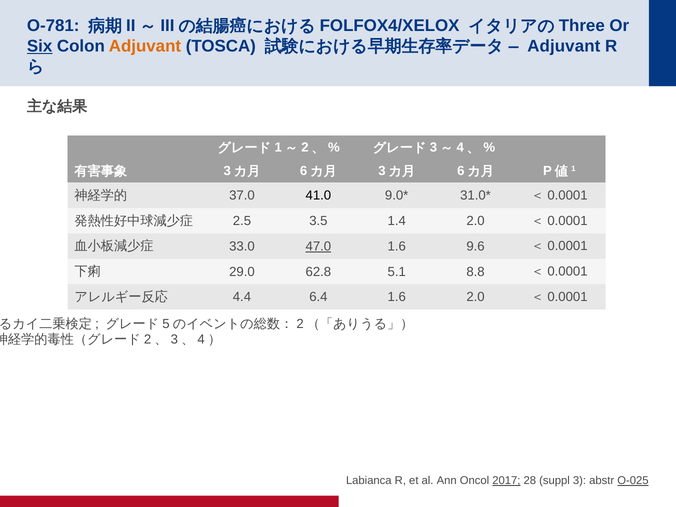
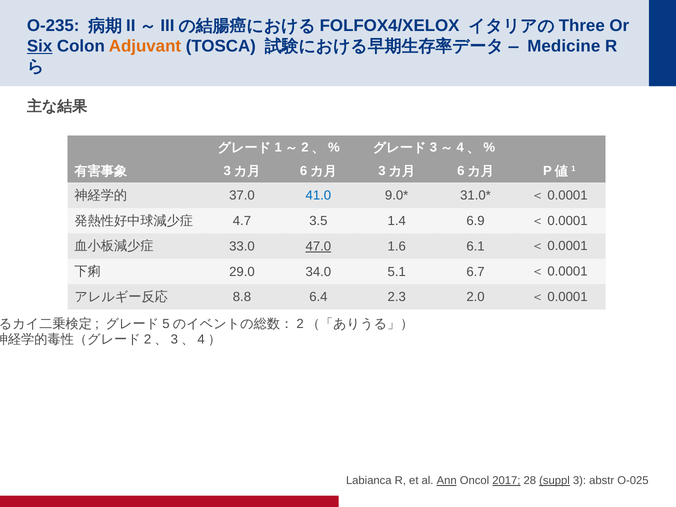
O-781: O-781 -> O-235 (53, 26)
Adjuvant: Adjuvant -> Medicine (564, 46)
41.0 colour: black -> blue (318, 196)
2.5: 2.5 -> 4.7 (242, 221)
1.4 2.0: 2.0 -> 6.9 (476, 221)
9.6: 9.6 -> 6.1 (476, 246)
62.8: 62.8 -> 34.0 (318, 272)
8.8: 8.8 -> 6.7 (476, 272)
4.4: 4.4 -> 8.8 (242, 297)
6.4 1.6: 1.6 -> 2.3 (397, 297)
Ann underline: none -> present (447, 481)
suppl underline: none -> present (554, 481)
O-025 underline: present -> none (633, 481)
